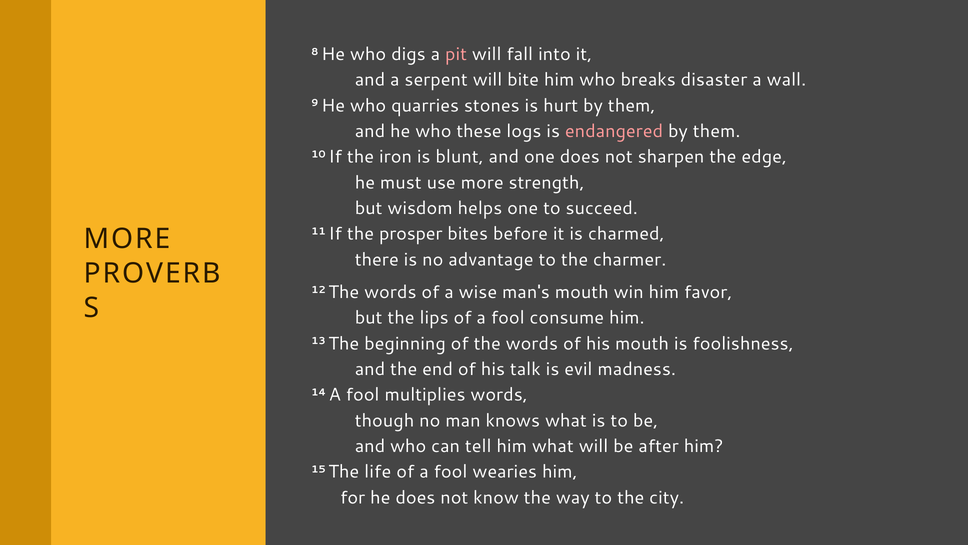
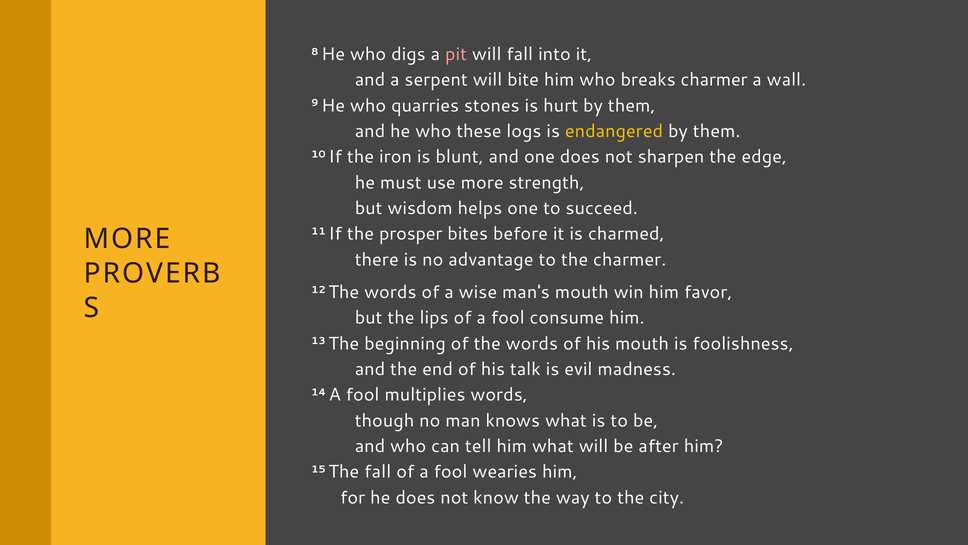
breaks disaster: disaster -> charmer (714, 80)
endangered colour: pink -> yellow (614, 131)
The life: life -> fall (378, 472)
